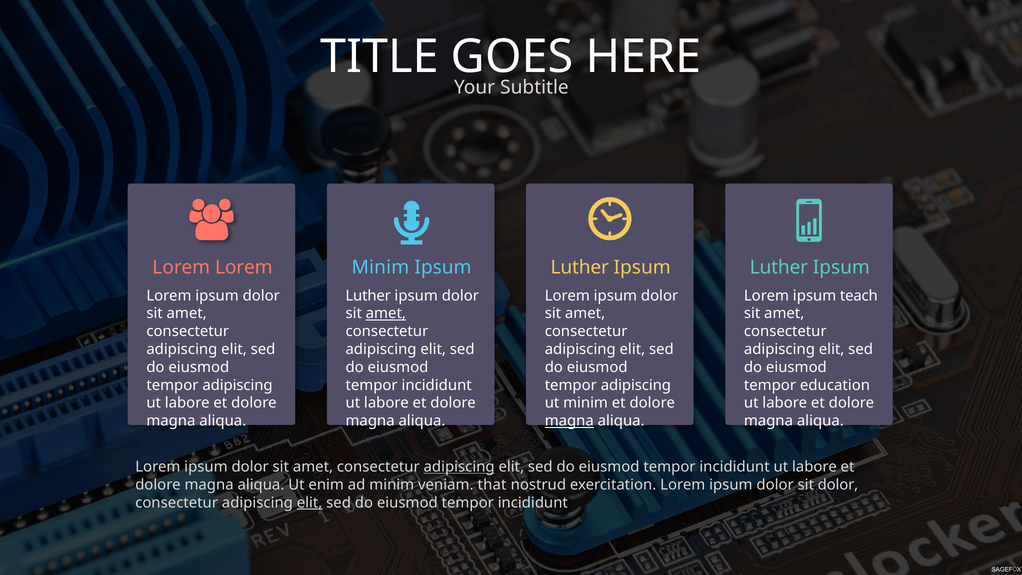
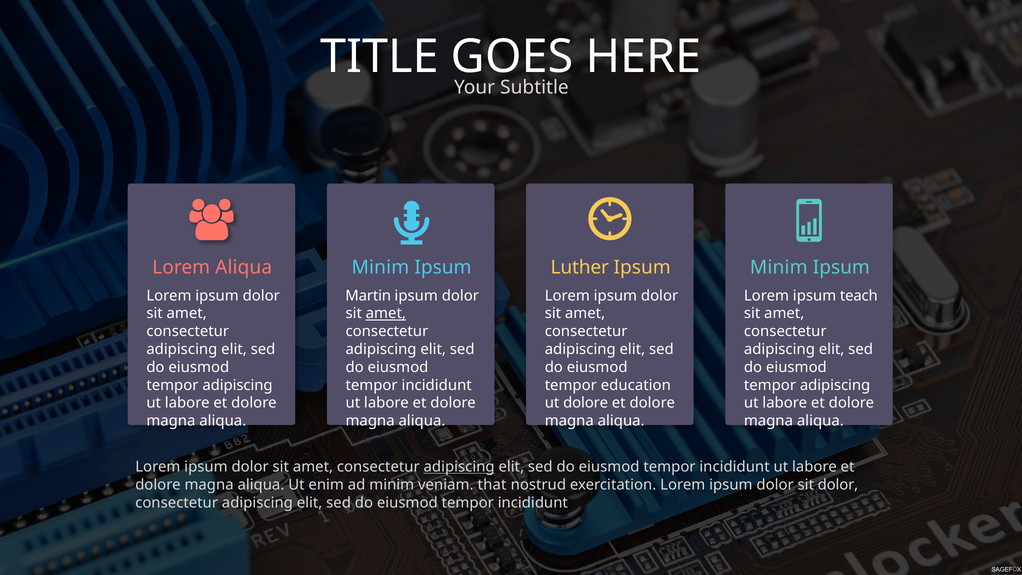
Lorem: Lorem -> Aliqua (244, 267)
Luther: Luther -> Minim (779, 267)
Luther: Luther -> Martin (368, 296)
adipiscing: adipiscing -> education (636, 385)
education: education -> adipiscing (835, 385)
ut minim: minim -> dolore (586, 403)
magna underline: present -> none (569, 421)
elit underline: present -> none (310, 503)
